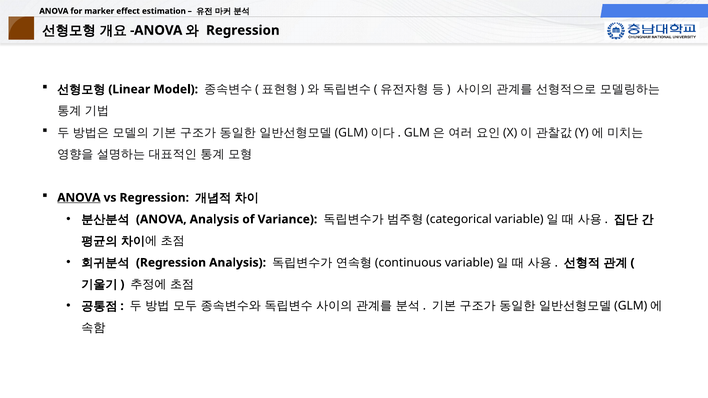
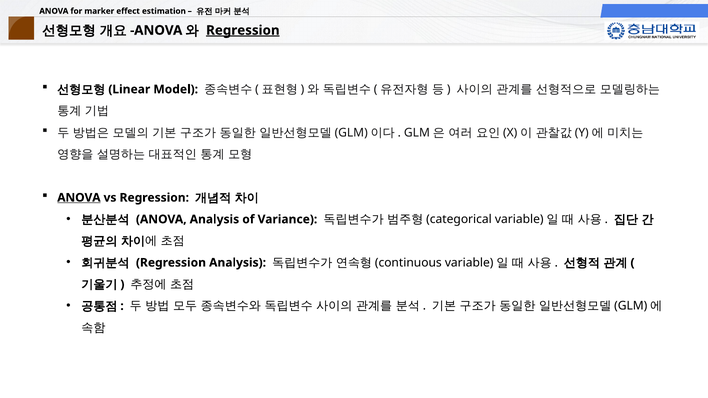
Regression underline: none -> present (243, 30)
